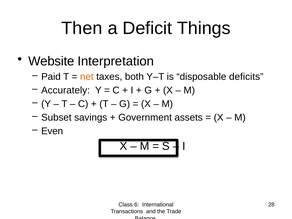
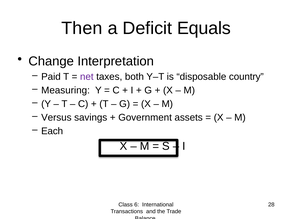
Things: Things -> Equals (204, 28)
Website: Website -> Change (51, 61)
net colour: orange -> purple (87, 77)
deficits: deficits -> country (246, 77)
Accurately: Accurately -> Measuring (66, 90)
Subset: Subset -> Versus (56, 117)
Even: Even -> Each (52, 131)
